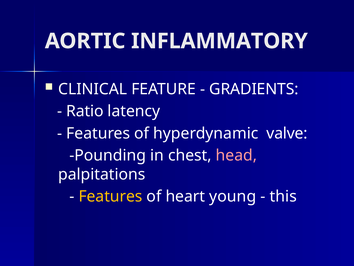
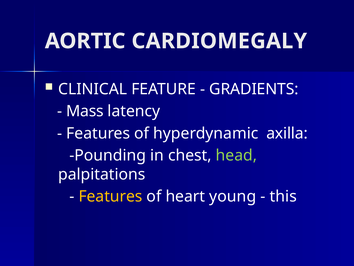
INFLAMMATORY: INFLAMMATORY -> CARDIOMEGALY (219, 41)
Ratio: Ratio -> Mass (85, 111)
valve: valve -> axilla (287, 133)
head colour: pink -> light green (236, 155)
